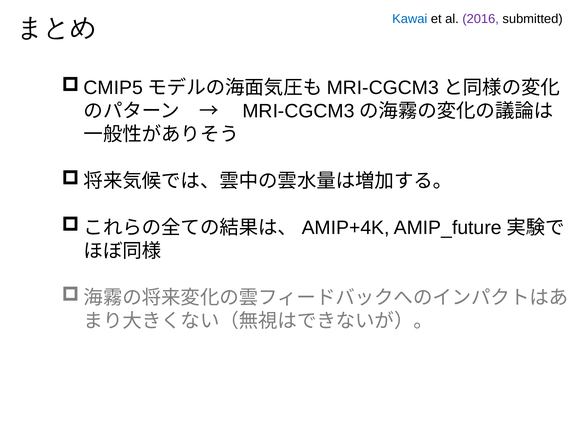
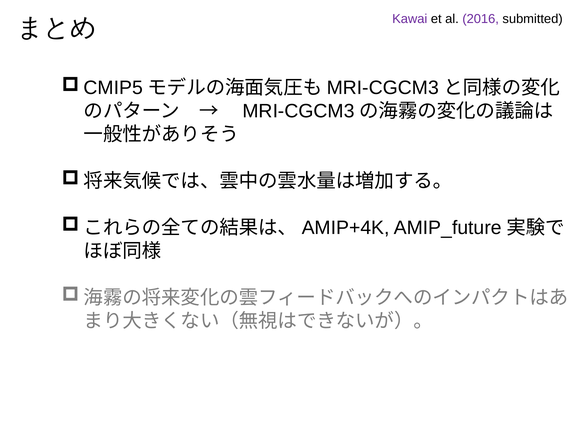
Kawai colour: blue -> purple (410, 19)
